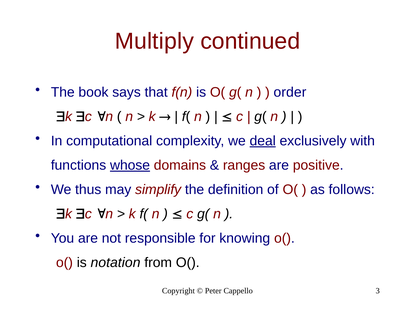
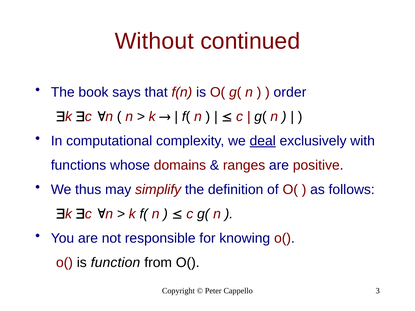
Multiply: Multiply -> Without (154, 41)
whose underline: present -> none (130, 165)
notation: notation -> function (116, 263)
